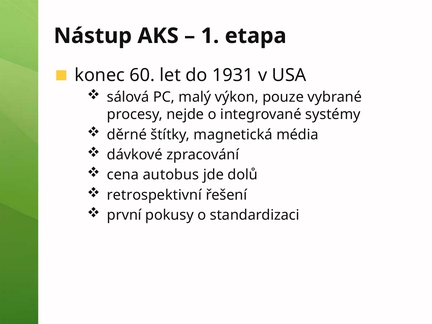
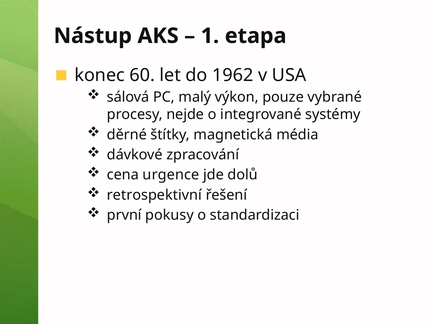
1931: 1931 -> 1962 (233, 75)
autobus: autobus -> urgence (171, 175)
